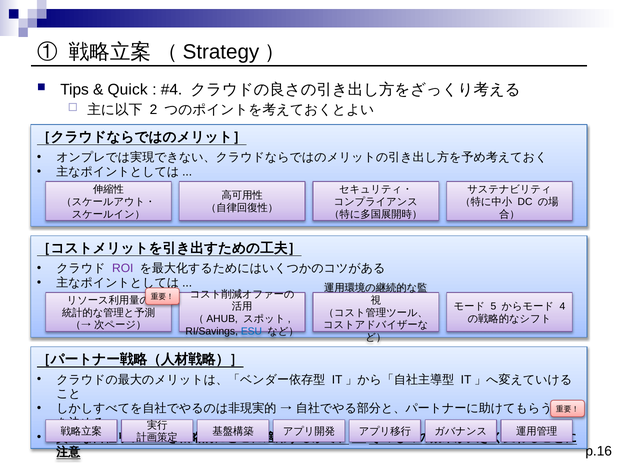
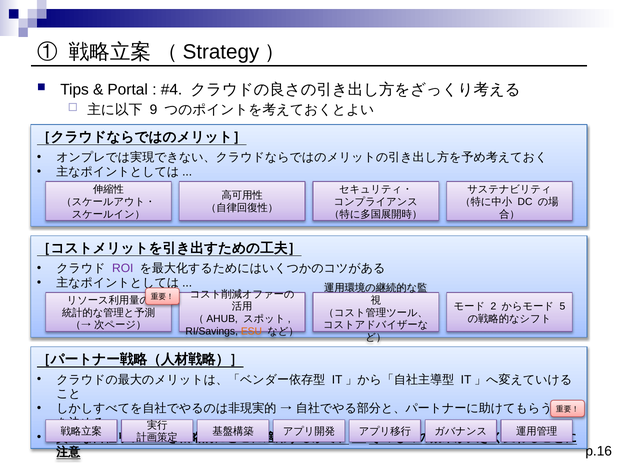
Quick: Quick -> Portal (128, 89)
2: 2 -> 9 (154, 110)
5: 5 -> 2 (493, 306)
4: 4 -> 5 (562, 306)
ESU colour: blue -> orange (251, 331)
